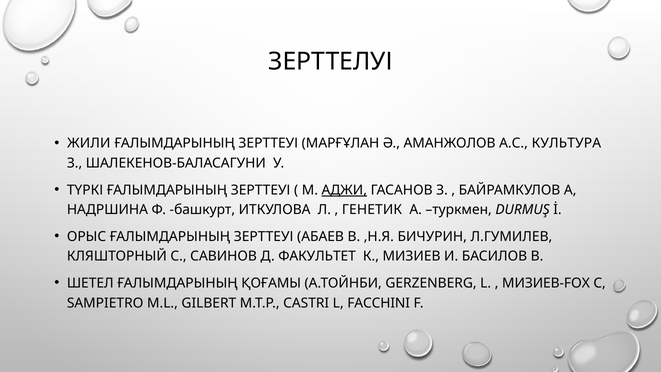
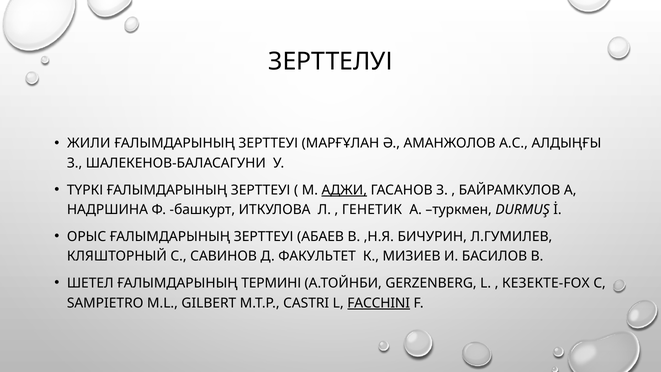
КУЛЬТУРА: КУЛЬТУРА -> АЛДЫҢҒЫ (566, 143)
ҚОҒАМЫ: ҚОҒАМЫ -> ТЕРМИНІ (271, 283)
МИЗИЕВ-FOX: МИЗИЕВ-FOX -> КЕЗЕКТЕ-FOX (546, 283)
FACCHINI underline: none -> present (379, 303)
